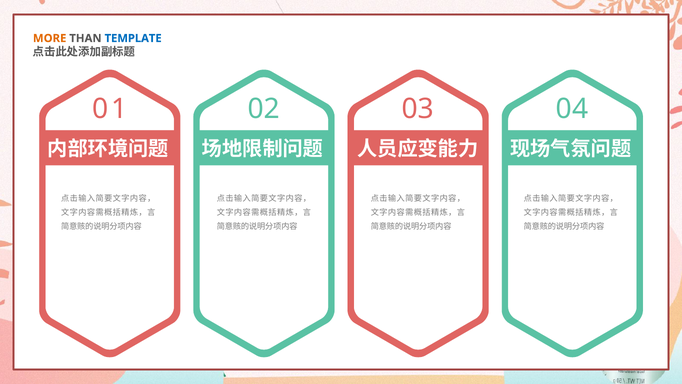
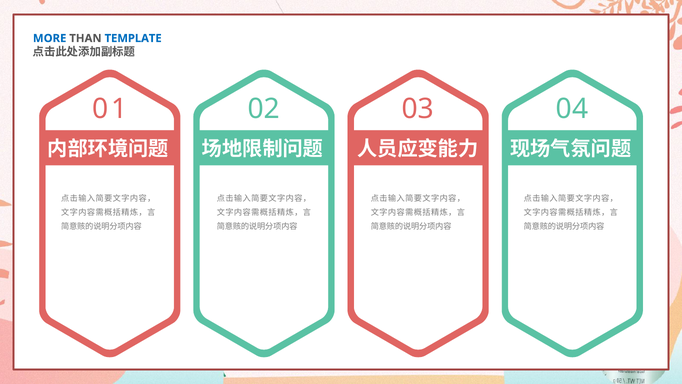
MORE colour: orange -> blue (50, 38)
